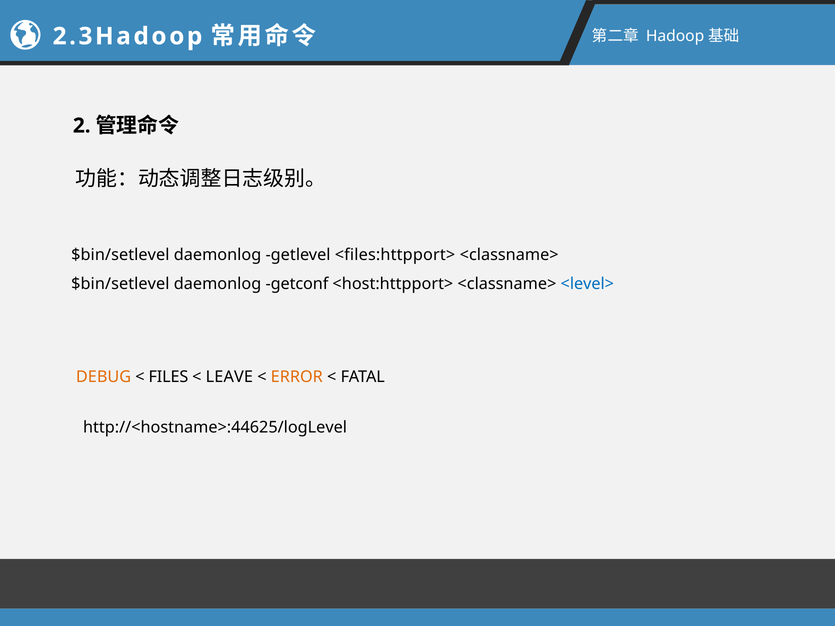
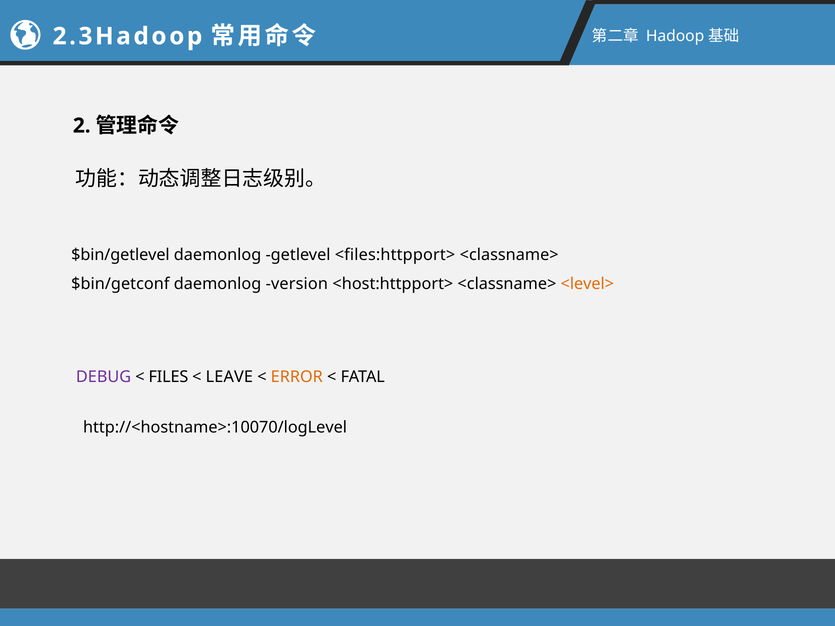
$bin/setlevel: $bin/setlevel -> $bin/getlevel (120, 255)
$bin/setlevel: $bin/setlevel -> $bin/getconf (120, 284)
getconf: getconf -> version (297, 284)
<level> colour: blue -> orange (587, 284)
DEBUG colour: orange -> purple (104, 377)
http://<hostname>:44625/logLevel: http://<hostname>:44625/logLevel -> http://<hostname>:10070/logLevel (215, 428)
